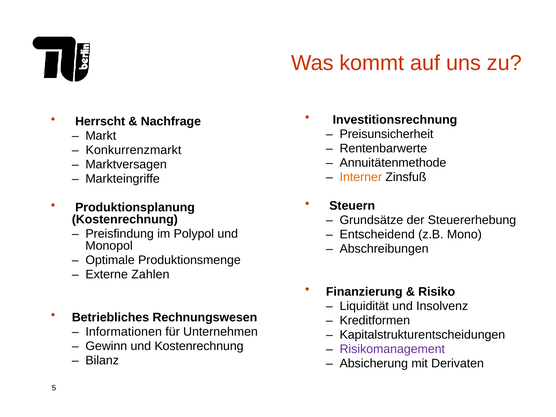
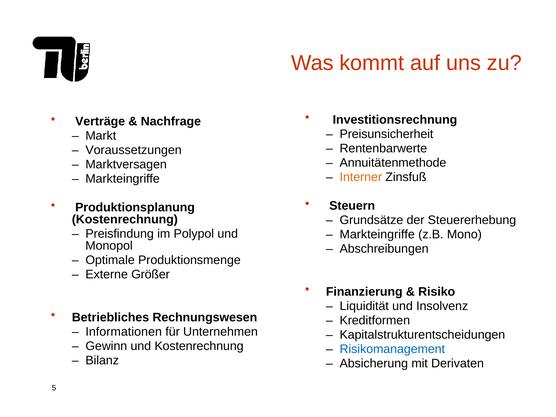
Herrscht: Herrscht -> Verträge (100, 122)
Konkurrenzmarkt: Konkurrenzmarkt -> Voraussetzungen (134, 150)
Entscheidend: Entscheidend -> Markteingriffe (377, 234)
Zahlen: Zahlen -> Größer (150, 274)
Risikomanagement colour: purple -> blue (392, 349)
